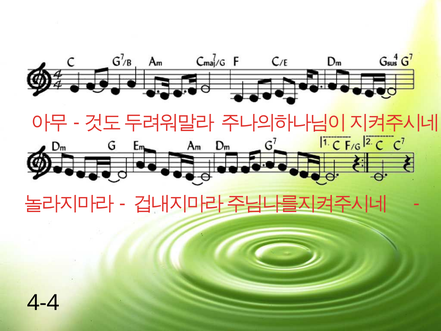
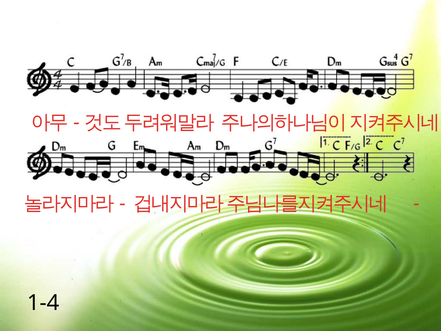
4-4: 4-4 -> 1-4 (43, 303)
